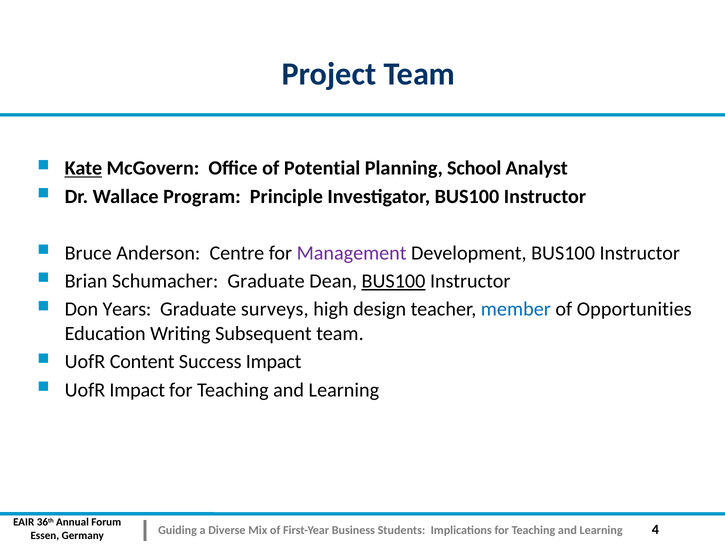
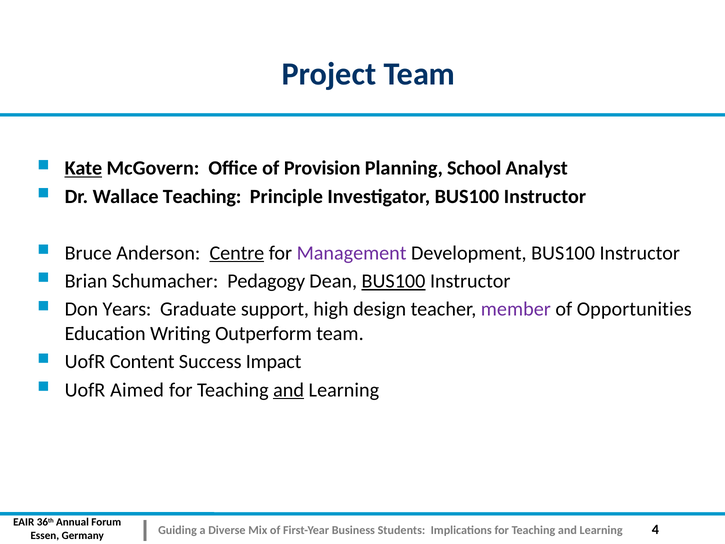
Potential: Potential -> Provision (322, 168)
Wallace Program: Program -> Teaching (202, 196)
Centre underline: none -> present (237, 253)
Schumacher Graduate: Graduate -> Pedagogy (266, 281)
surveys: surveys -> support (275, 309)
member colour: blue -> purple (516, 309)
Subsequent: Subsequent -> Outperform (264, 333)
UofR Impact: Impact -> Aimed (137, 390)
and underline: none -> present (289, 390)
